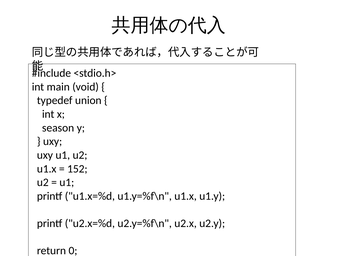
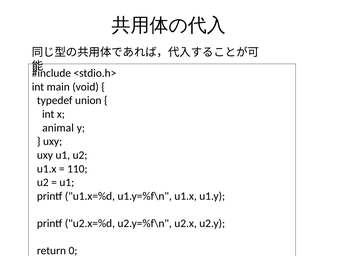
season: season -> animal (58, 128)
152: 152 -> 110 (77, 169)
